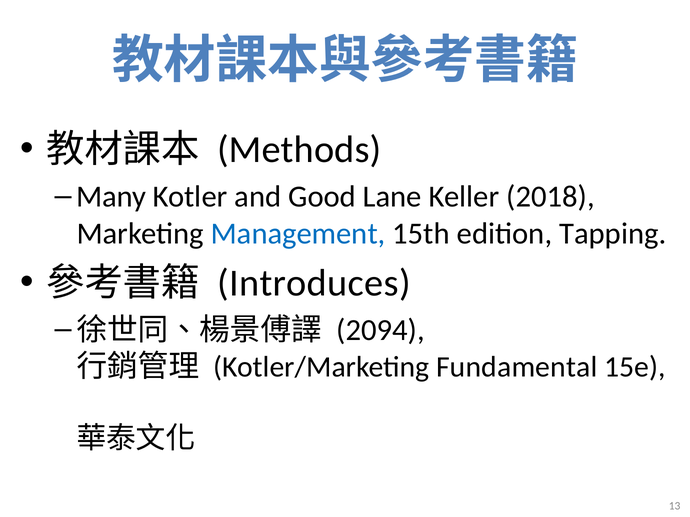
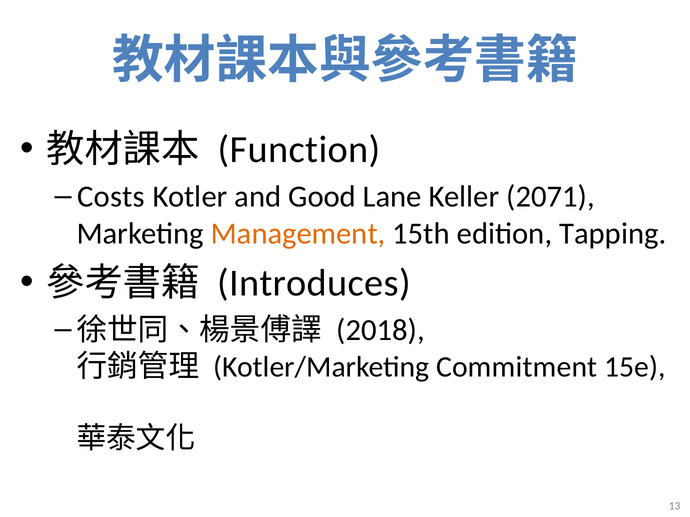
Methods: Methods -> Function (299, 150)
Many: Many -> Costs (111, 197)
2018: 2018 -> 2071 (551, 197)
Management colour: blue -> orange (298, 234)
2094: 2094 -> 2018 (380, 330)
Fundamental: Fundamental -> Commitment (517, 367)
